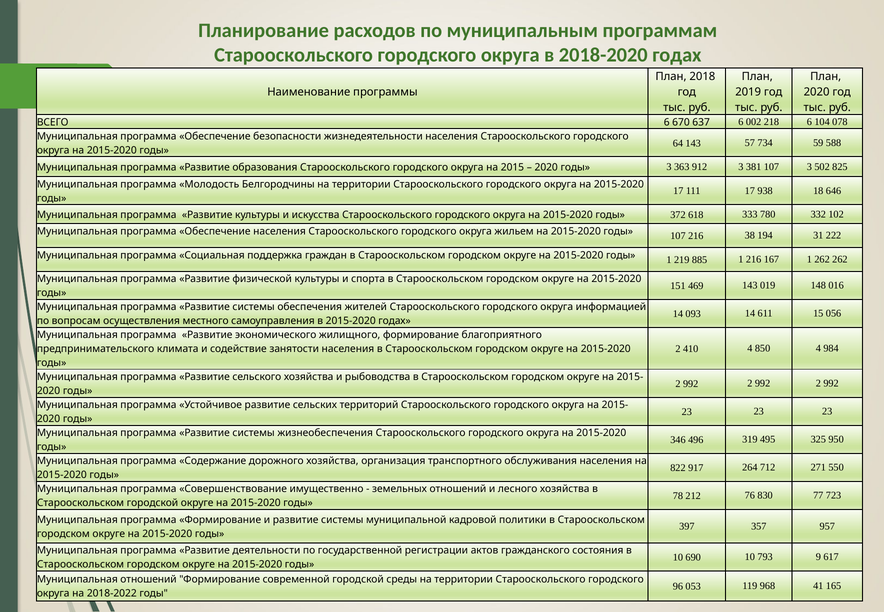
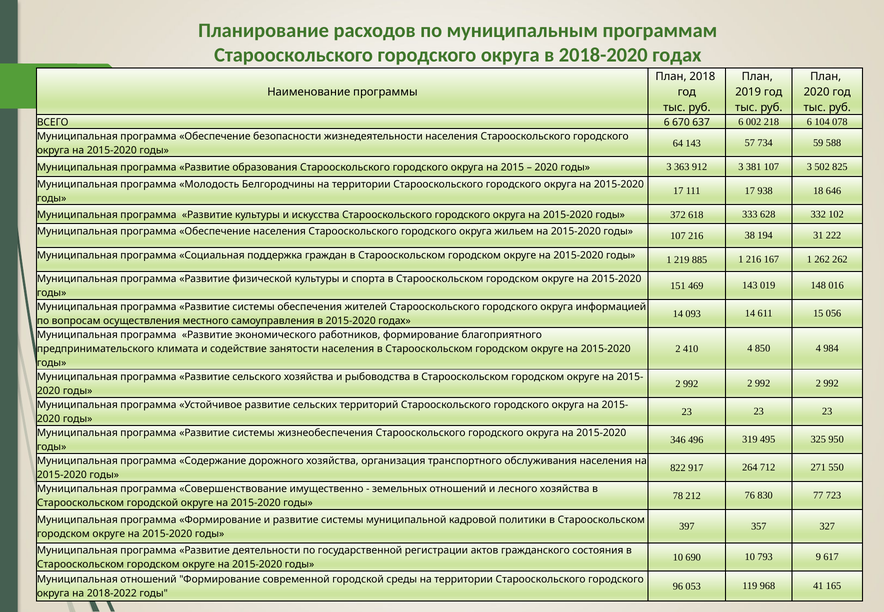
780: 780 -> 628 (768, 214)
жилищного: жилищного -> работников (350, 335)
957: 957 -> 327 (827, 526)
